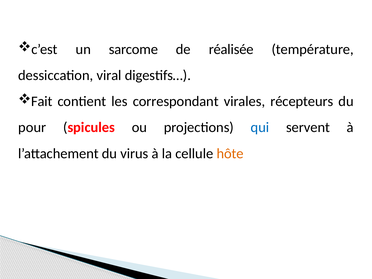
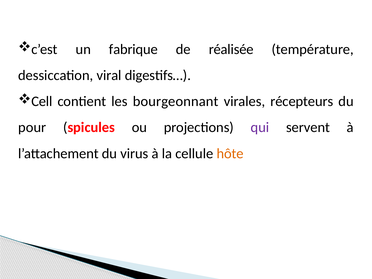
sarcome: sarcome -> fabrique (133, 49)
Fait: Fait -> Cell (42, 101)
correspondant: correspondant -> bourgeonnant (176, 101)
qui colour: blue -> purple (260, 127)
